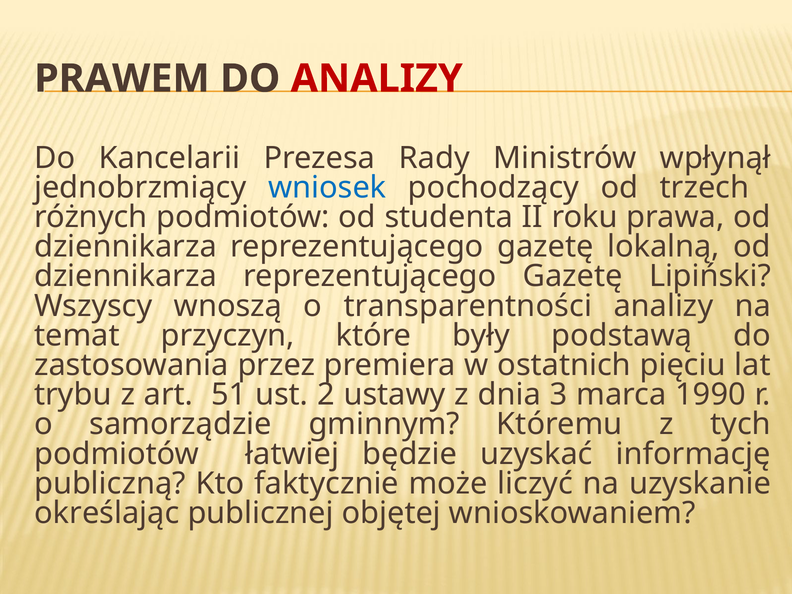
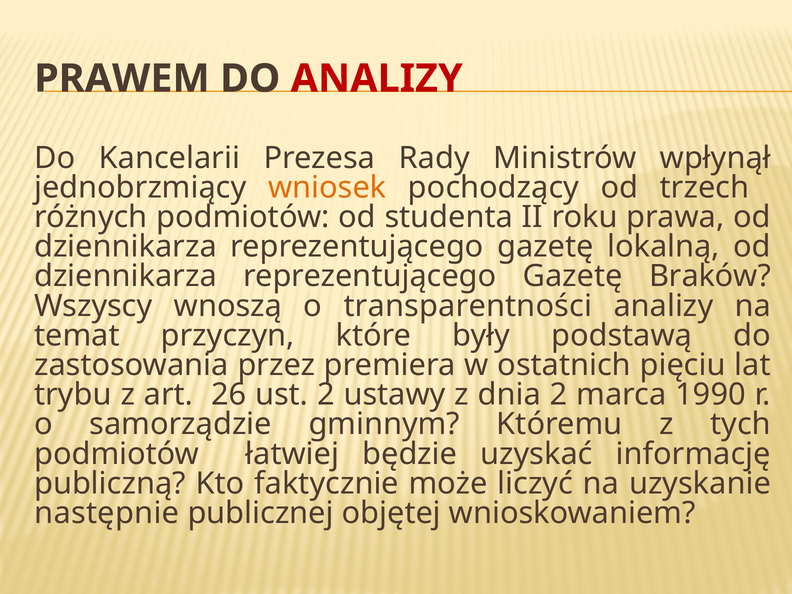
wniosek colour: blue -> orange (327, 188)
Lipiński: Lipiński -> Braków (710, 276)
51: 51 -> 26 (229, 395)
dnia 3: 3 -> 2 (559, 395)
określając: określając -> następnie (107, 513)
